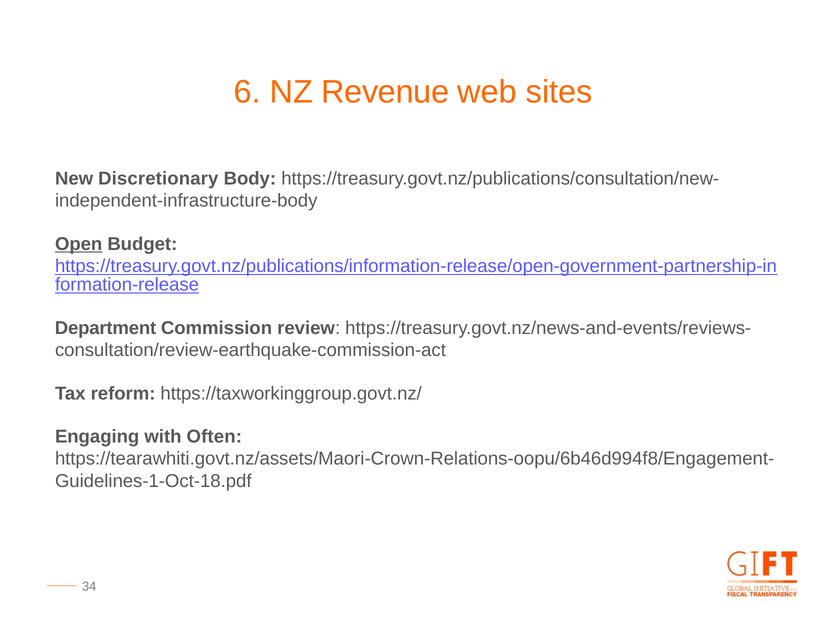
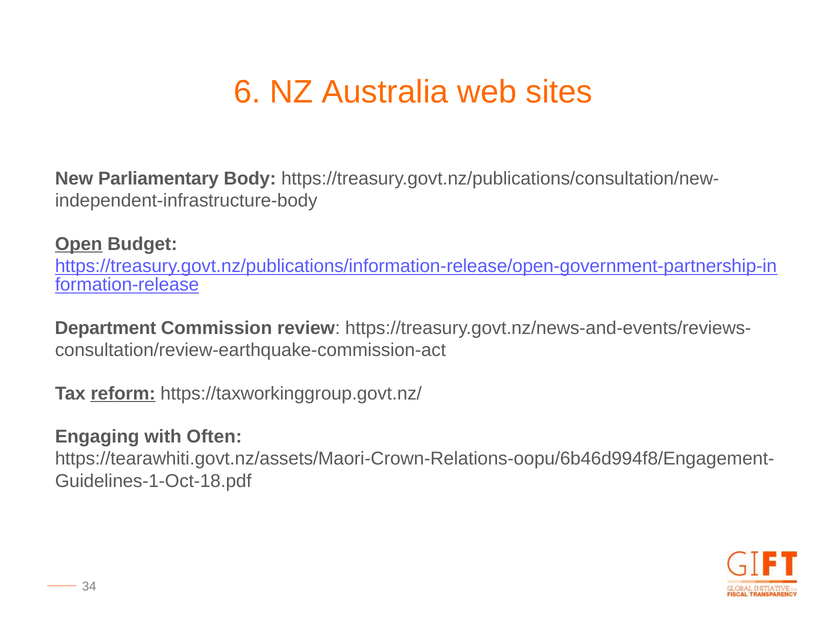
Revenue: Revenue -> Australia (385, 92)
Discretionary: Discretionary -> Parliamentary (158, 178)
reform underline: none -> present (123, 393)
